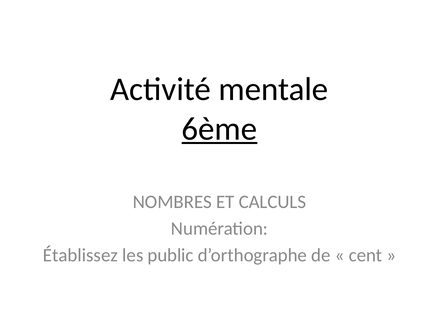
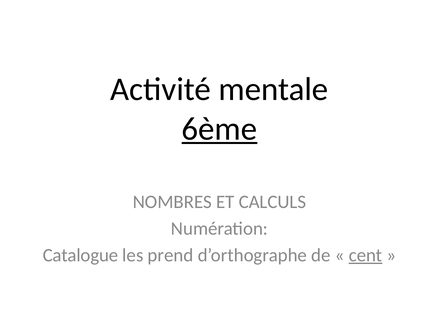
Établissez: Établissez -> Catalogue (81, 255)
public: public -> prend (171, 255)
cent underline: none -> present (366, 255)
